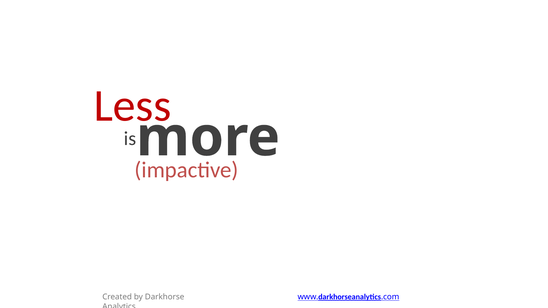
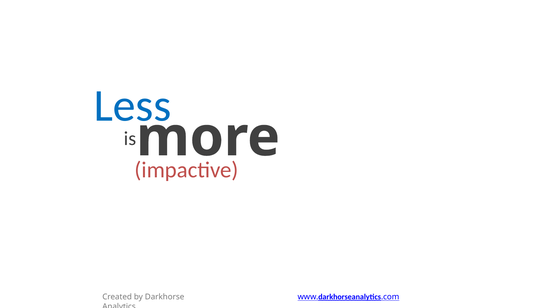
Less colour: red -> blue (133, 106)
